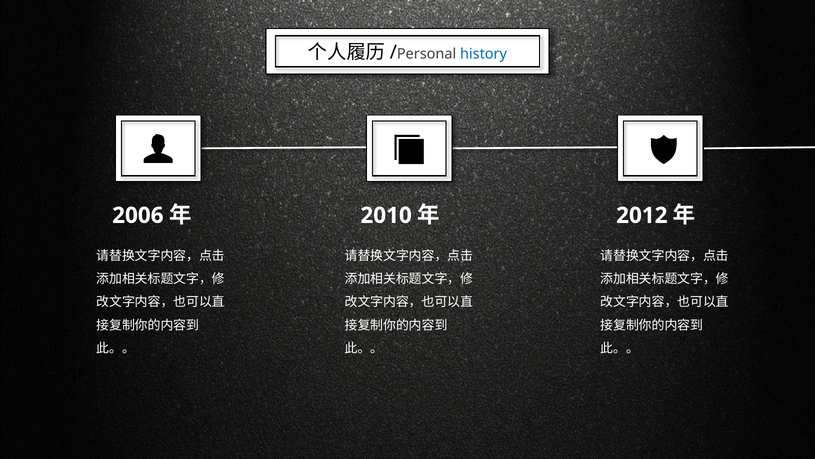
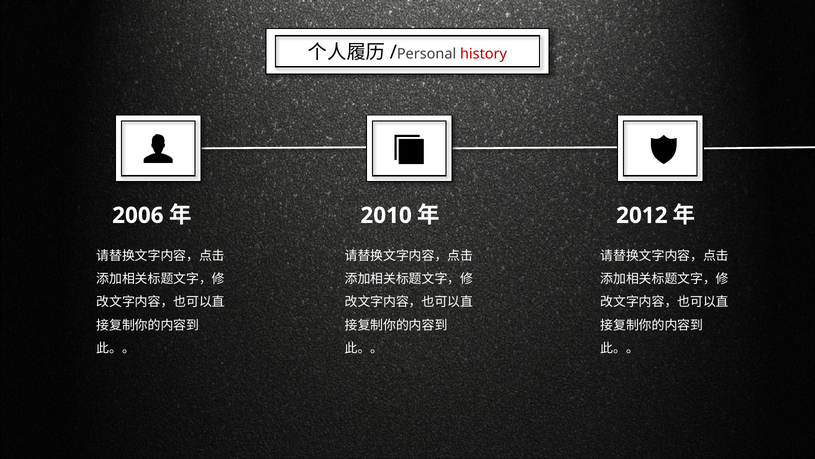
history colour: blue -> red (484, 54)
